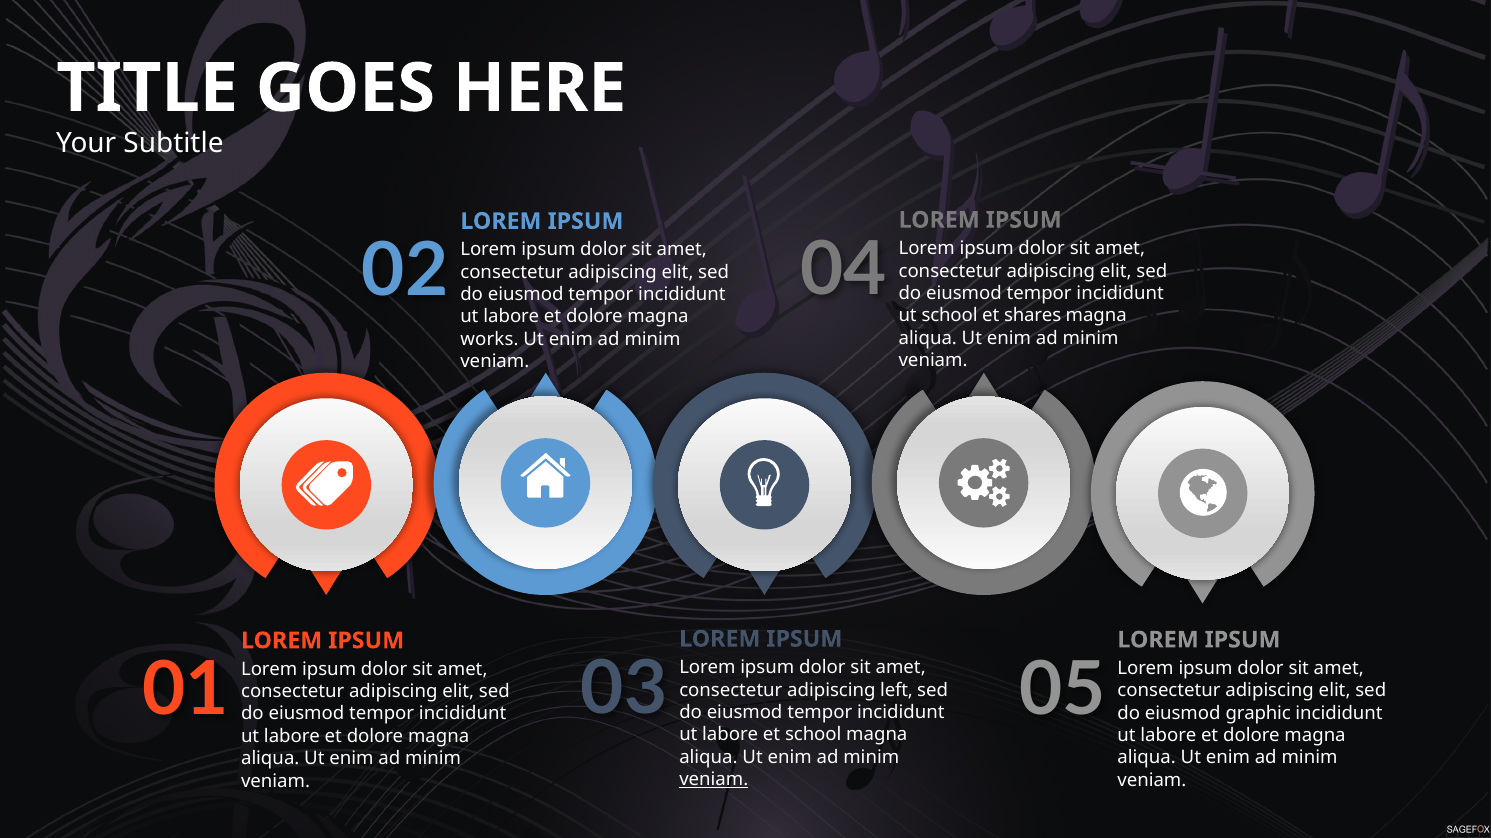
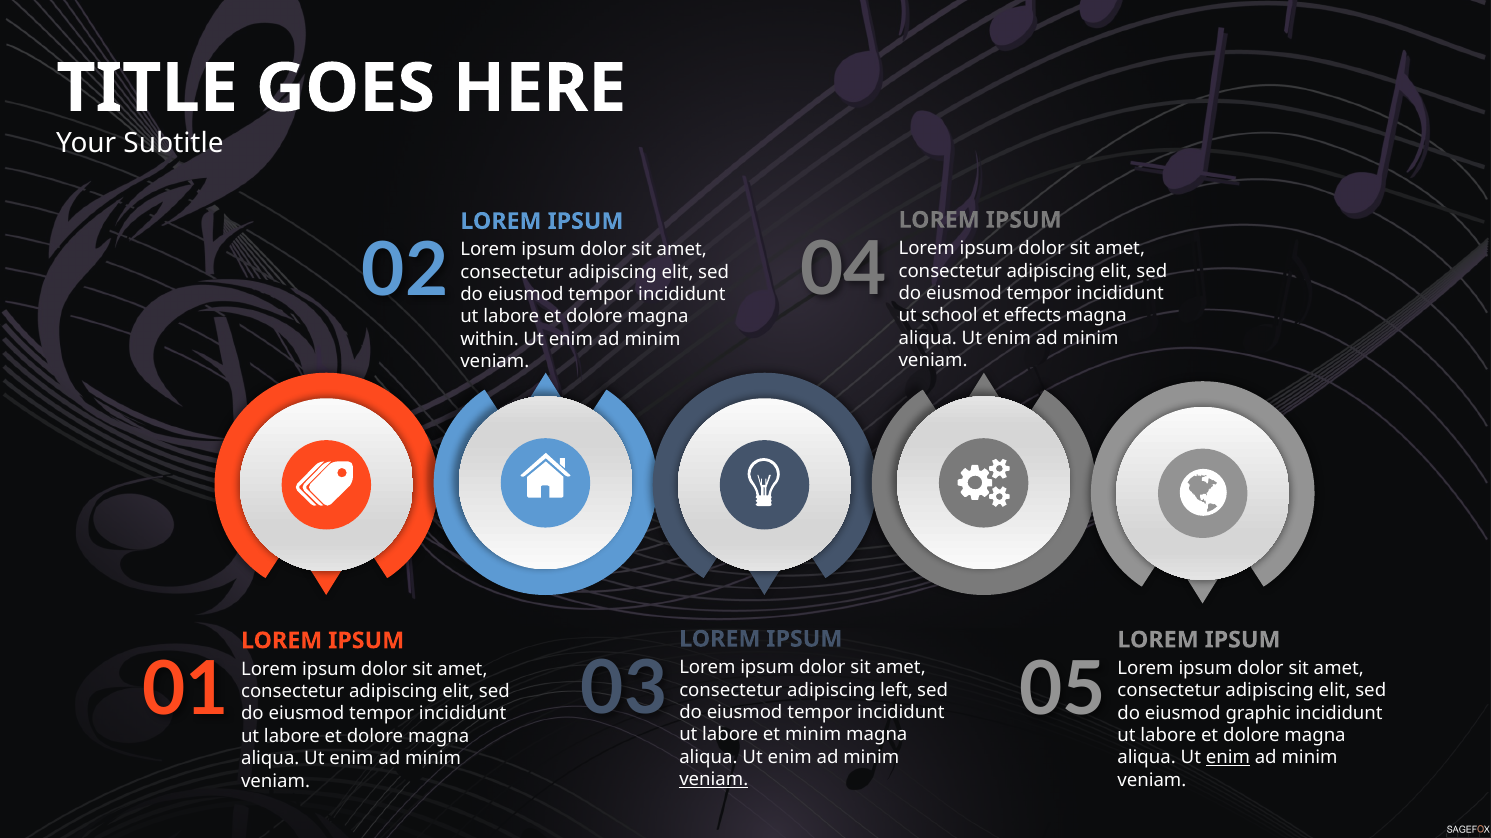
shares: shares -> effects (1033, 316)
works: works -> within (490, 339)
et school: school -> minim (813, 735)
enim underline: none -> present (1228, 758)
